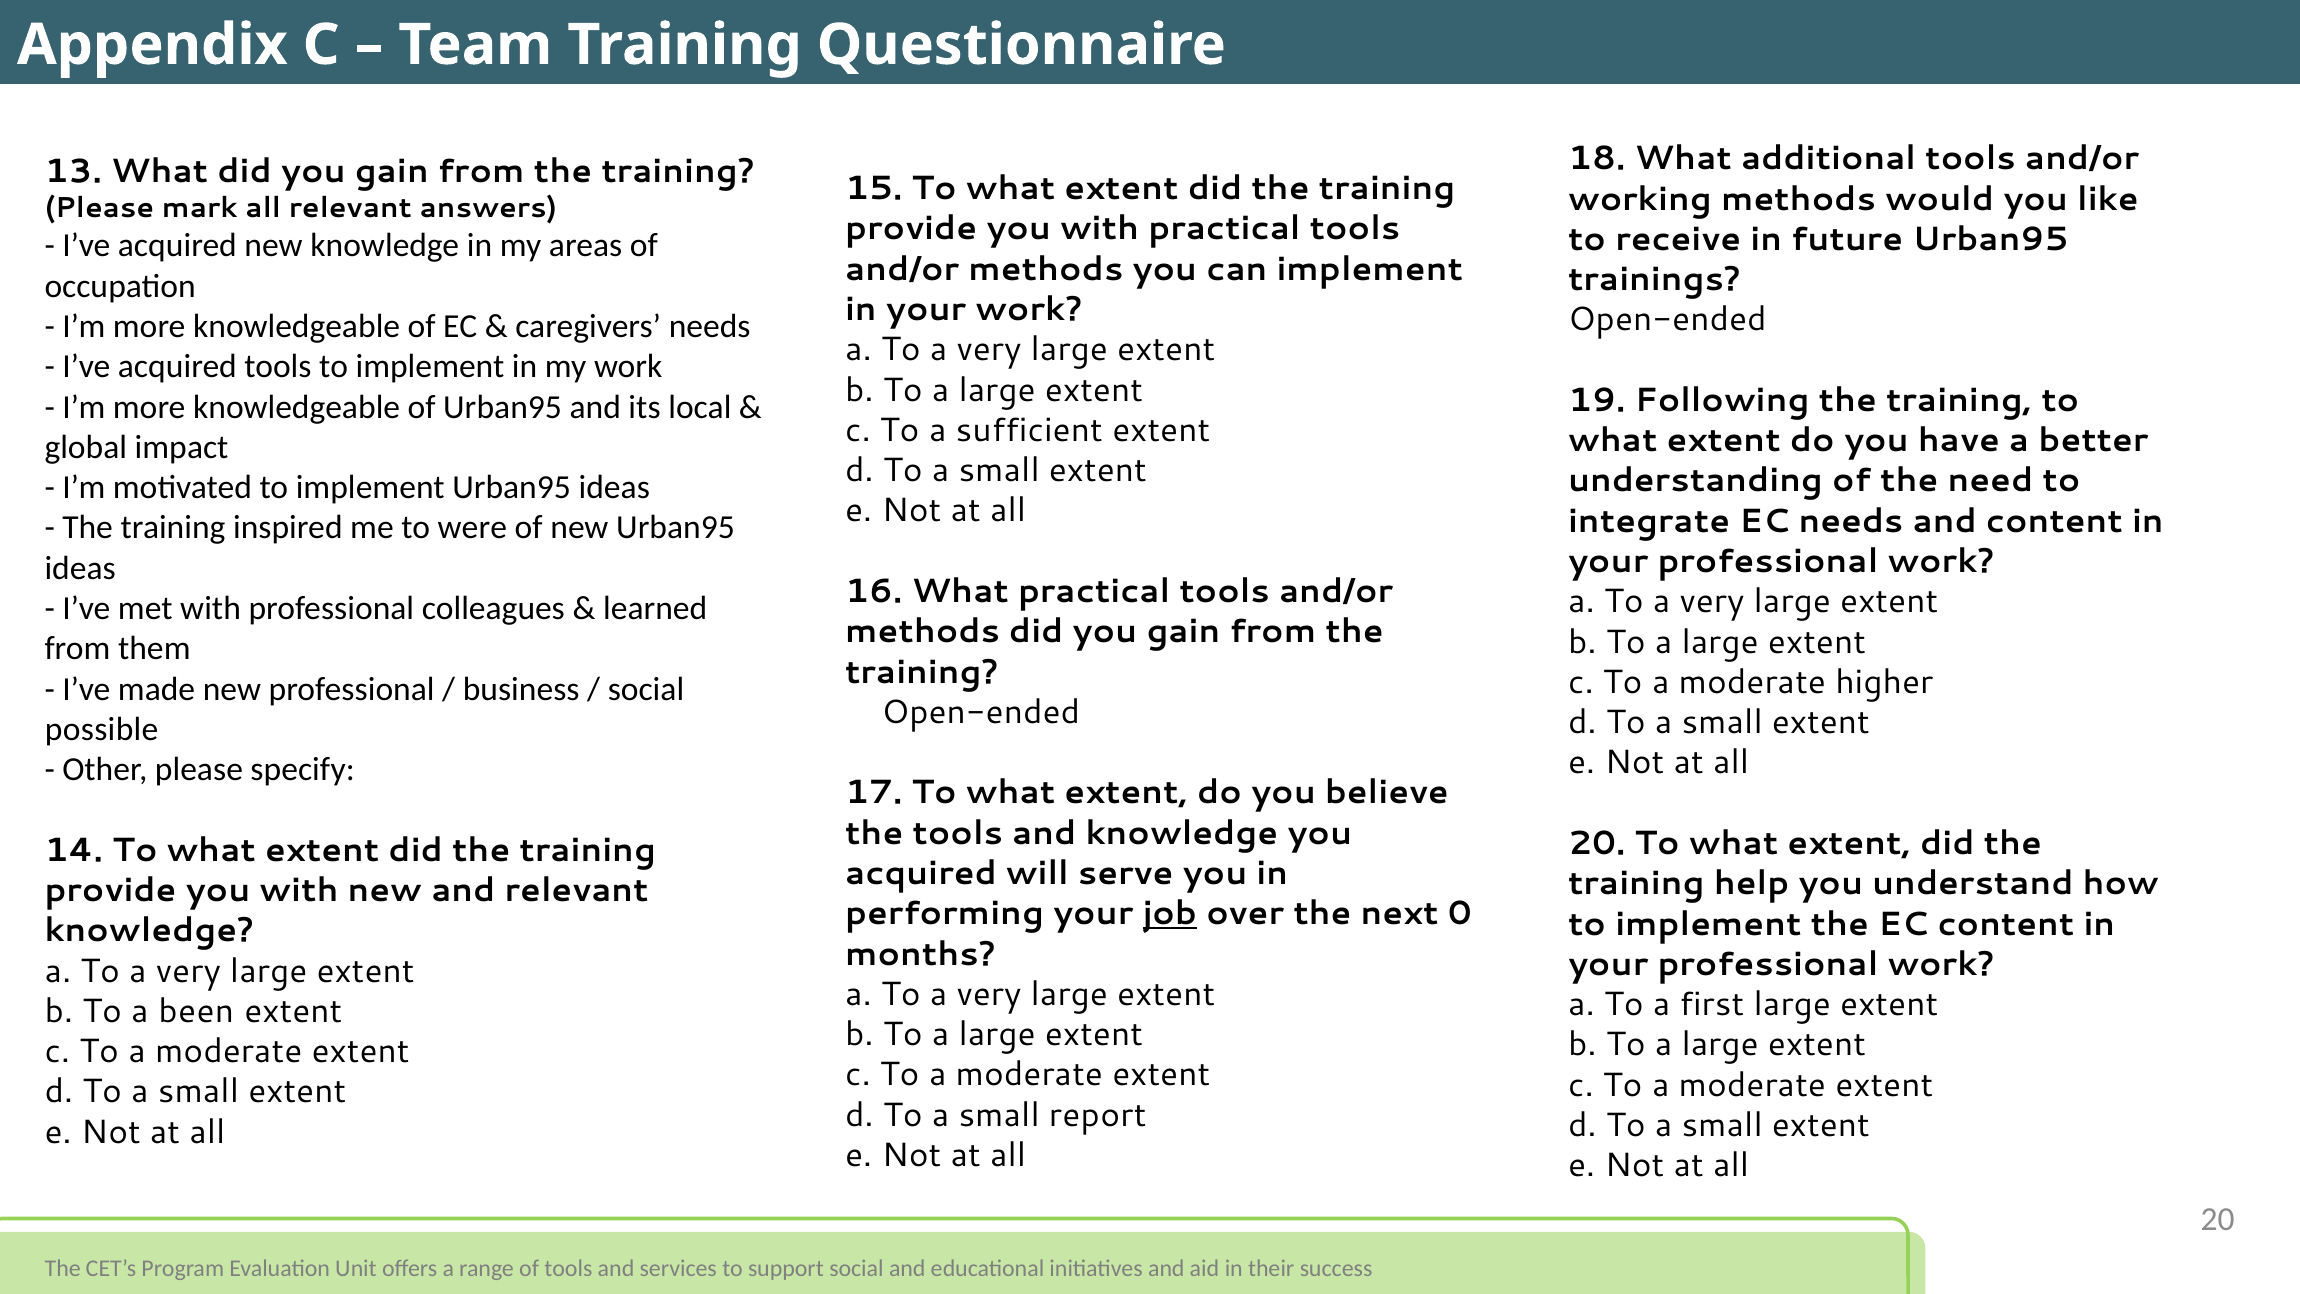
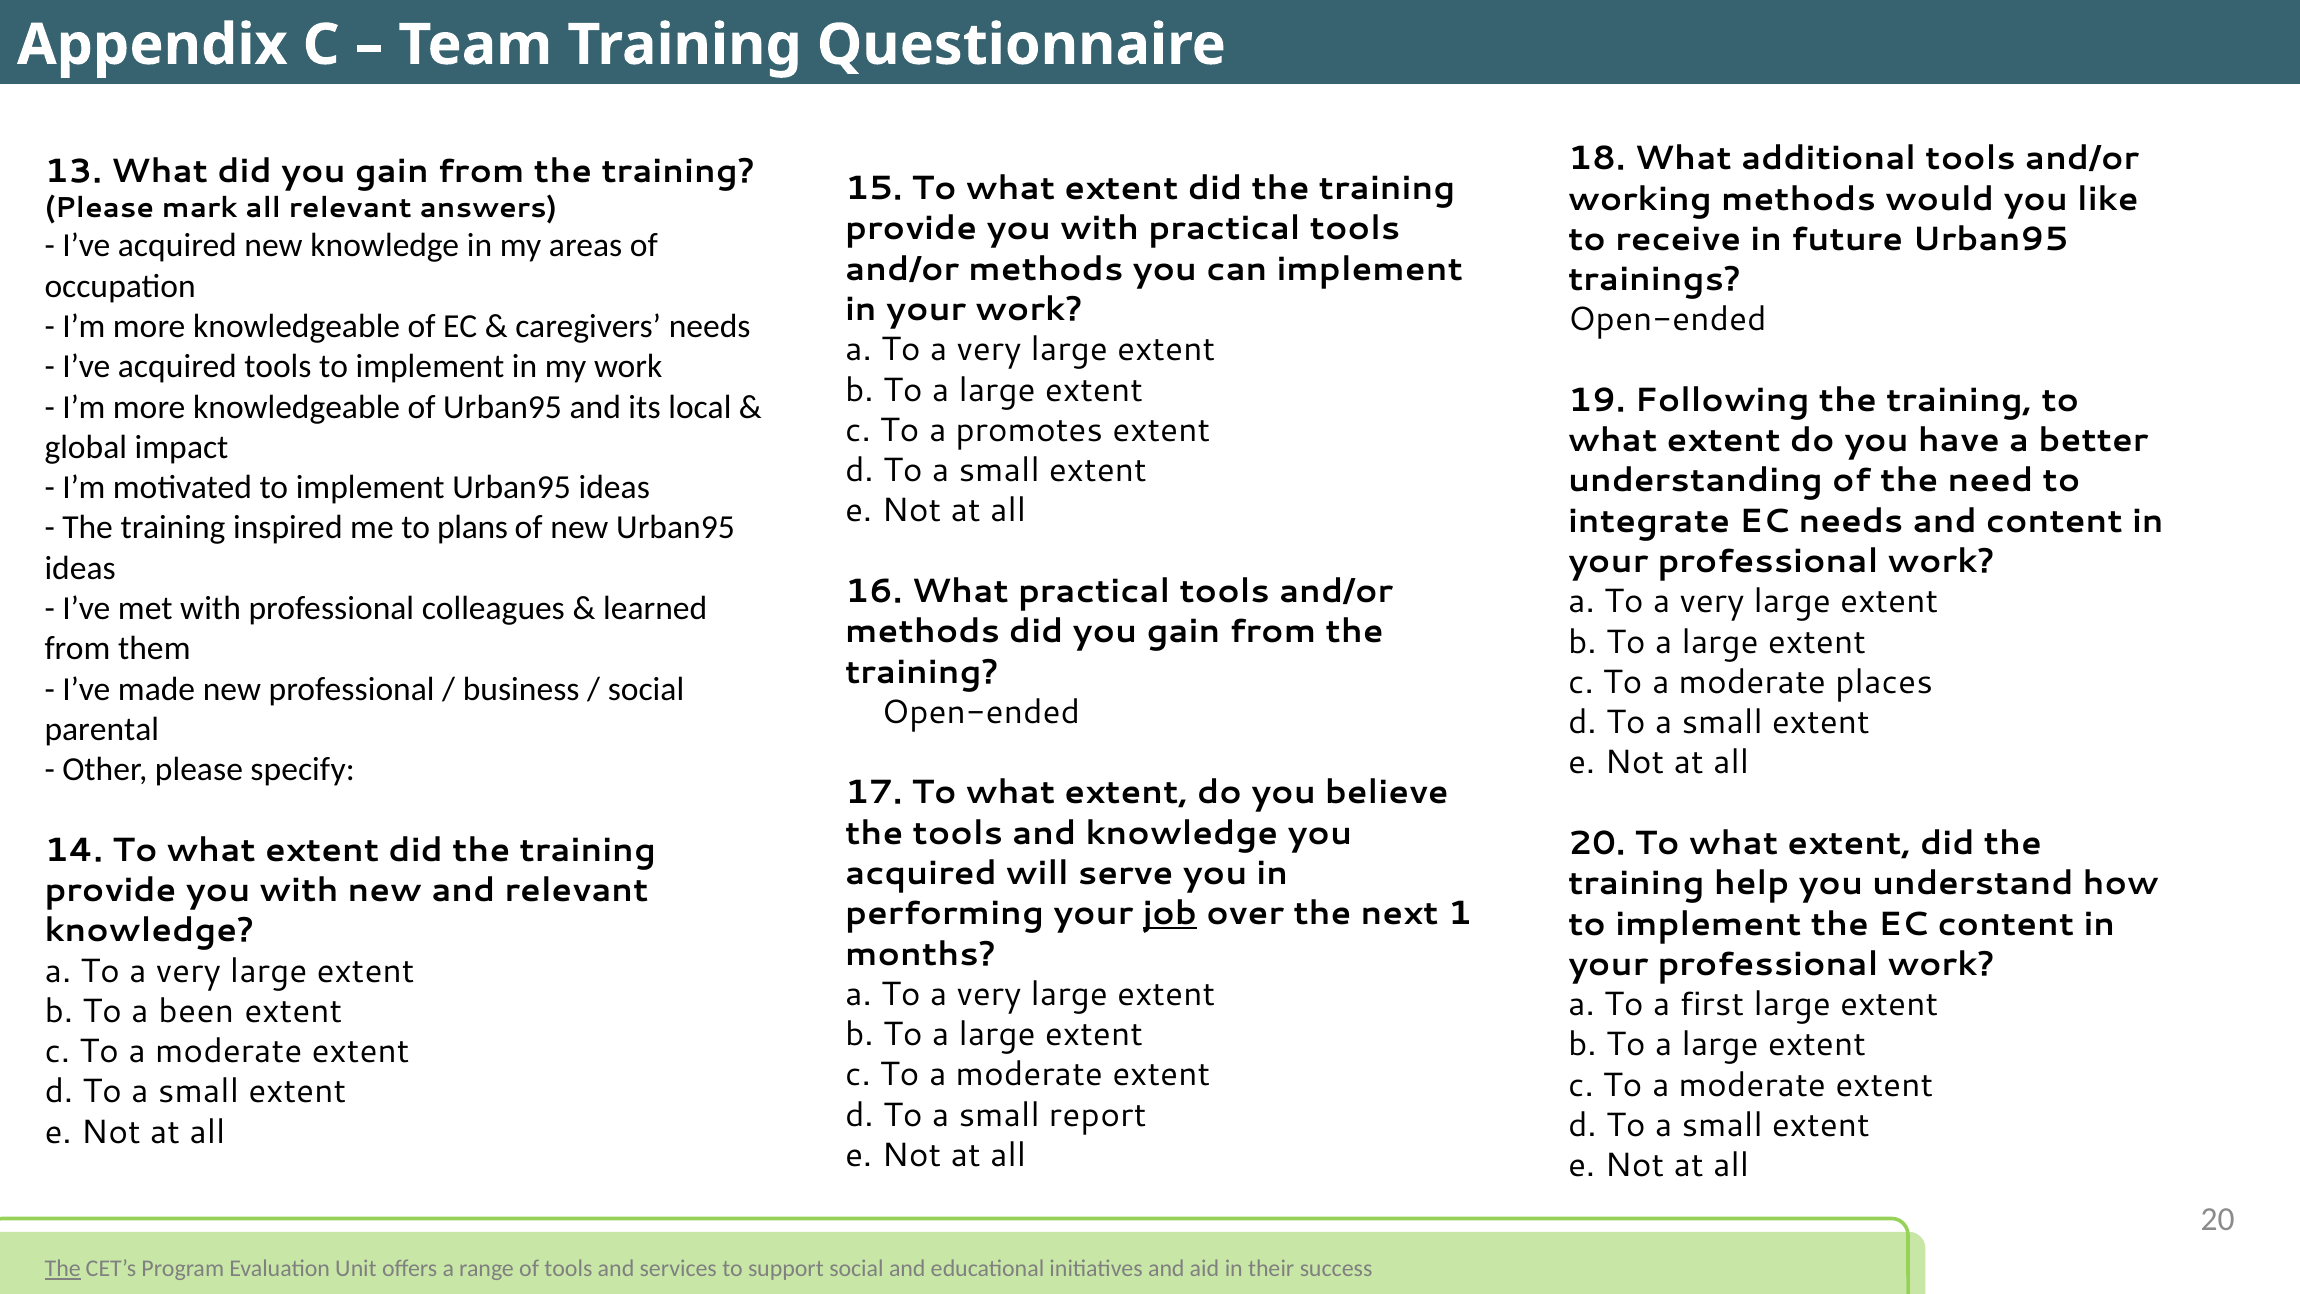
sufficient: sufficient -> promotes (1029, 430)
were: were -> plans (473, 528)
higher: higher -> places (1884, 682)
possible: possible -> parental (102, 729)
0: 0 -> 1 (1460, 913)
The underline: none -> present (63, 1268)
